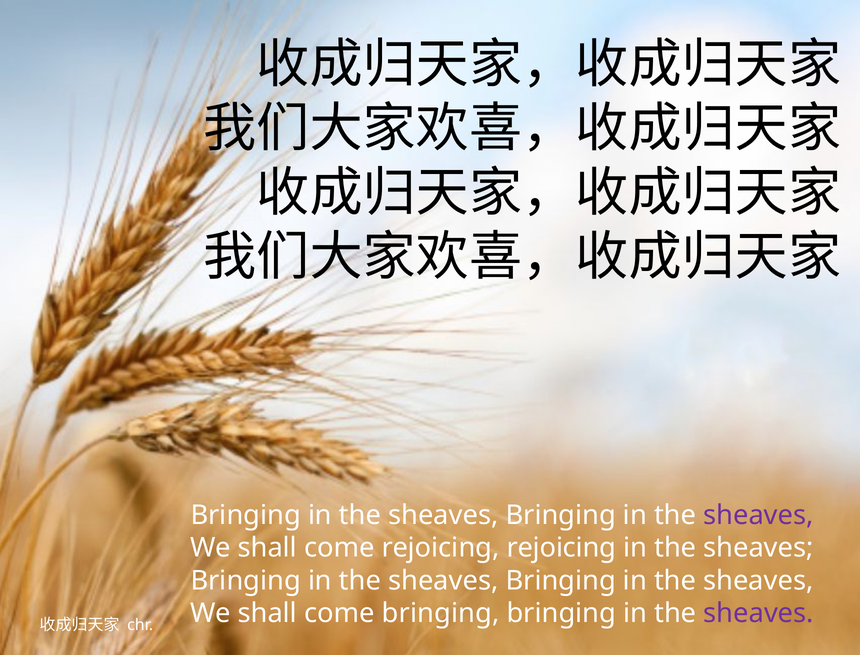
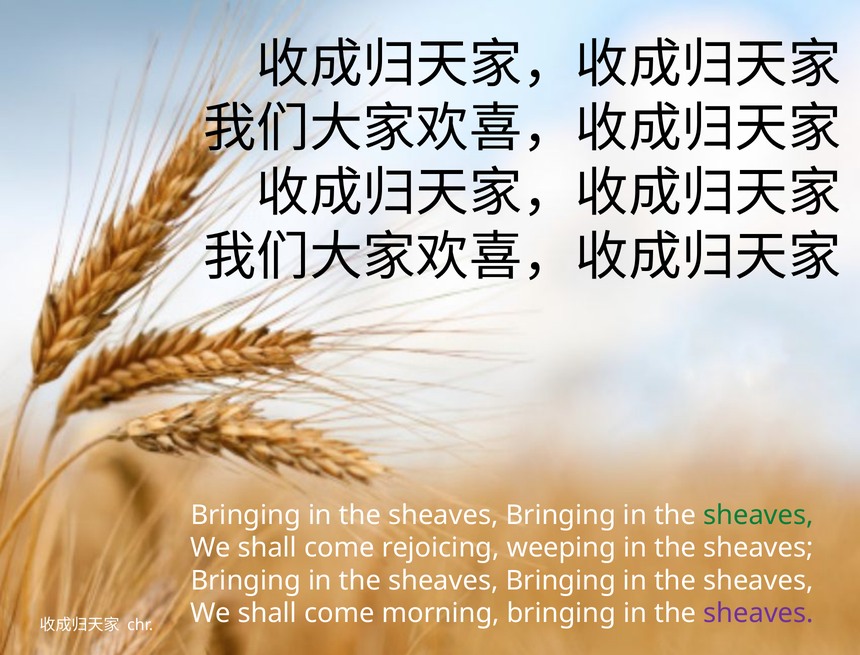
sheaves colour: purple -> green (758, 515)
rejoicing rejoicing: rejoicing -> weeping (561, 548)
come bringing: bringing -> morning (441, 614)
